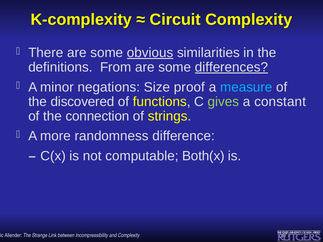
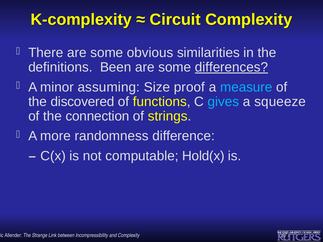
obvious underline: present -> none (150, 53)
From: From -> Been (116, 67)
negations: negations -> assuming (109, 87)
gives colour: light green -> light blue (223, 102)
constant: constant -> squeeze (280, 102)
Both(x: Both(x -> Hold(x (203, 156)
